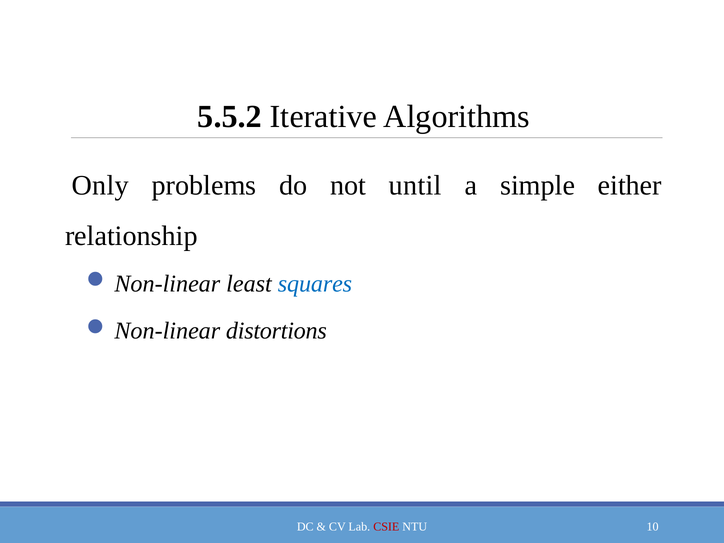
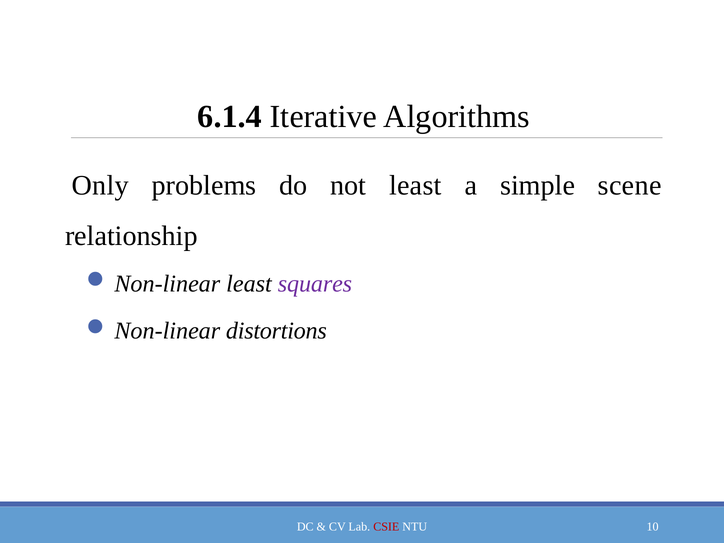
5.5.2: 5.5.2 -> 6.1.4 (230, 117)
not until: until -> least (415, 185)
either: either -> scene (630, 185)
squares colour: blue -> purple (315, 284)
